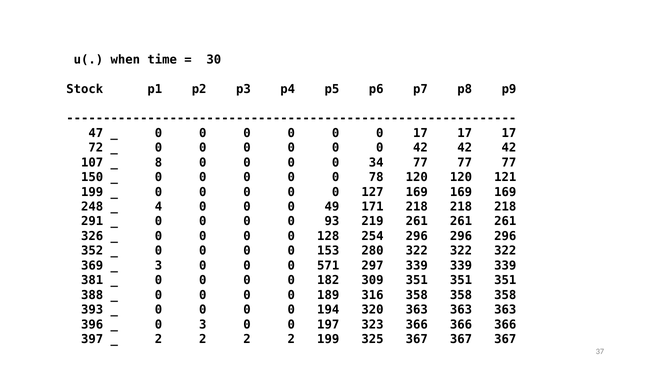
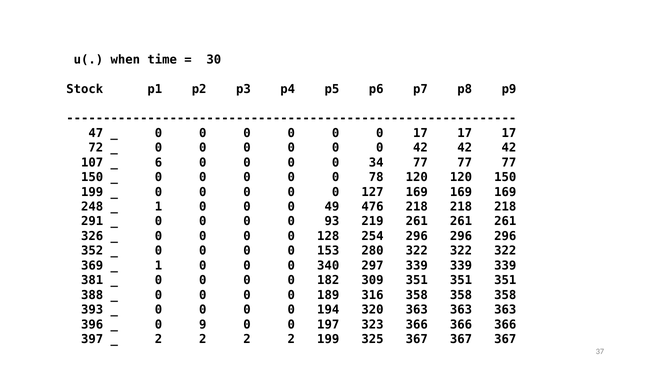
8: 8 -> 6 (159, 163)
120 121: 121 -> 150 (505, 177)
4: 4 -> 1 (159, 207)
171: 171 -> 476 (372, 207)
3: 3 -> 1 (159, 266)
571: 571 -> 340 (328, 266)
0 3: 3 -> 9 (203, 324)
